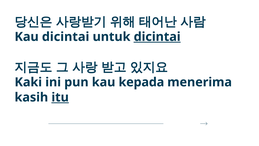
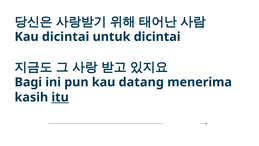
dicintai underline: present -> none (157, 37)
Kaki: Kaki -> Bagi (28, 82)
kepada: kepada -> datang (141, 82)
